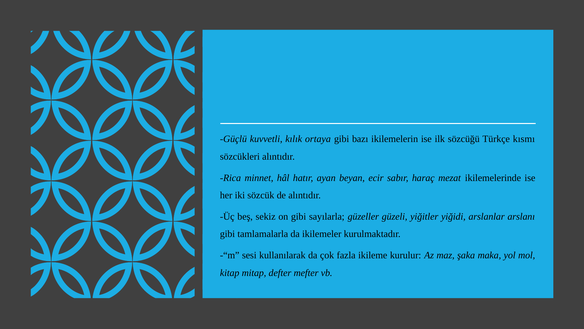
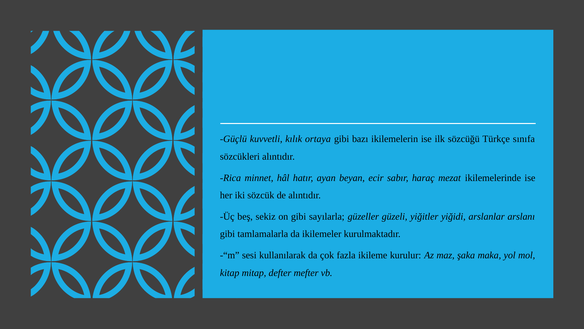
kısmı: kısmı -> sınıfa (524, 139)
